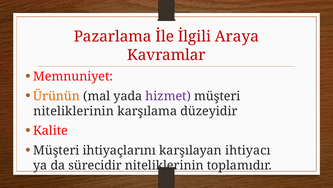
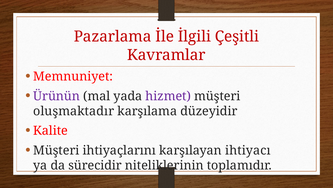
Araya: Araya -> Çeşitli (237, 37)
Ürünün colour: orange -> purple (57, 96)
niteliklerinin: niteliklerinin -> oluşmaktadır (74, 111)
